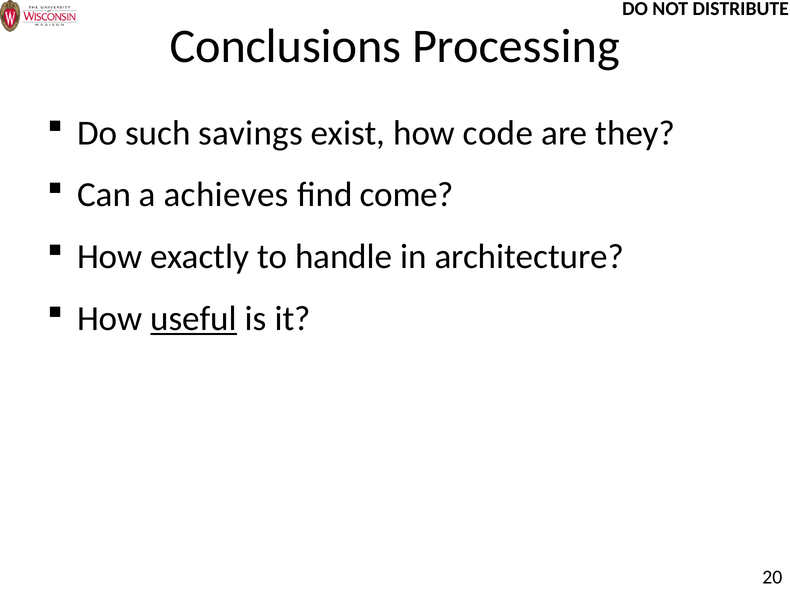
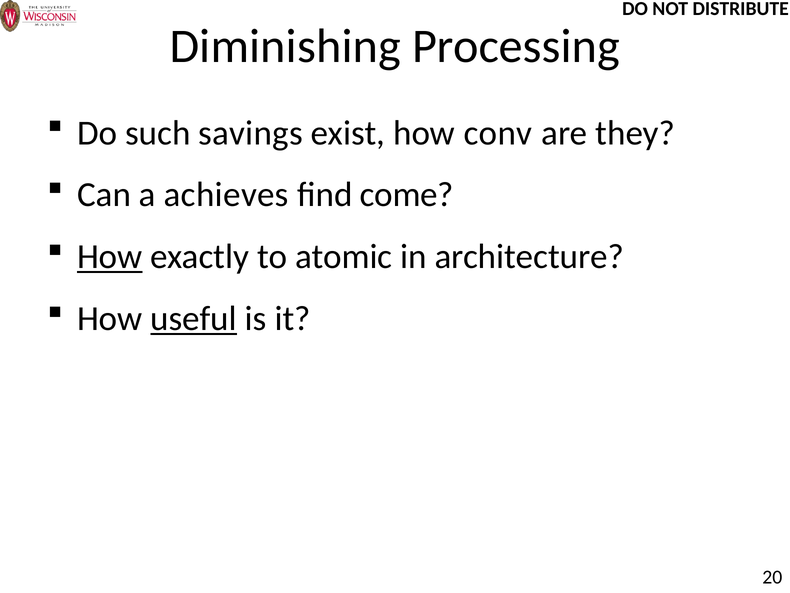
Conclusions: Conclusions -> Diminishing (285, 46)
code: code -> conv (498, 133)
How underline: none -> present (110, 257)
handle: handle -> atomic (344, 257)
